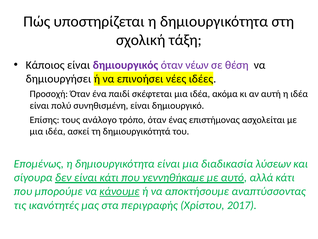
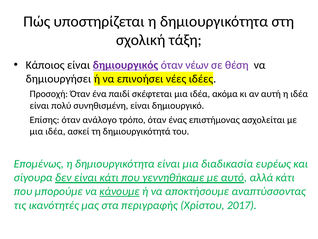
δημιουργικός underline: none -> present (125, 65)
Επίσης τους: τους -> όταν (71, 120)
λύσεων: λύσεων -> ευρέως (273, 163)
